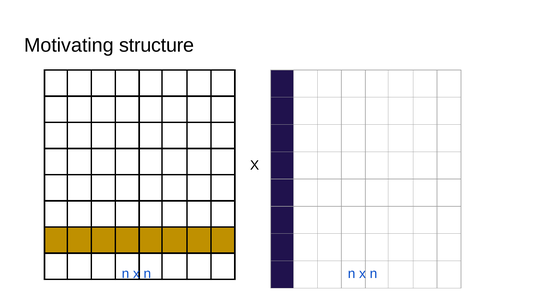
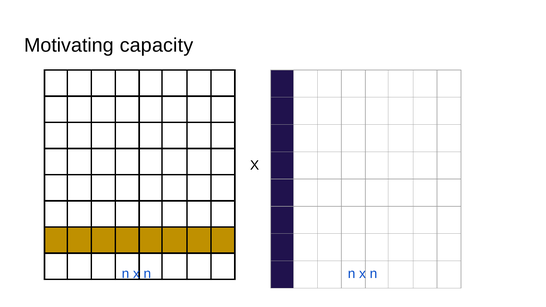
structure: structure -> capacity (157, 45)
